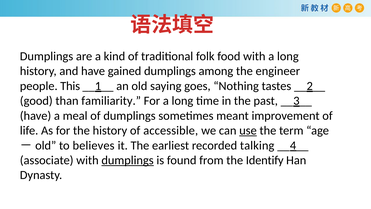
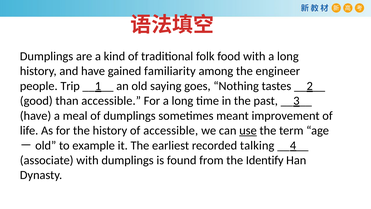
gained dumplings: dumplings -> familiarity (170, 71)
This: This -> Trip (70, 86)
than familiarity: familiarity -> accessible (111, 101)
believes: believes -> example (94, 145)
dumplings underline: present -> none (128, 160)
